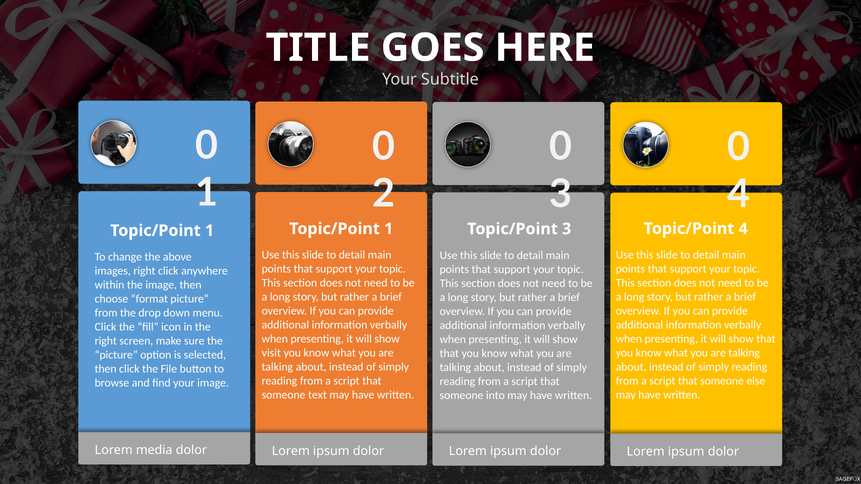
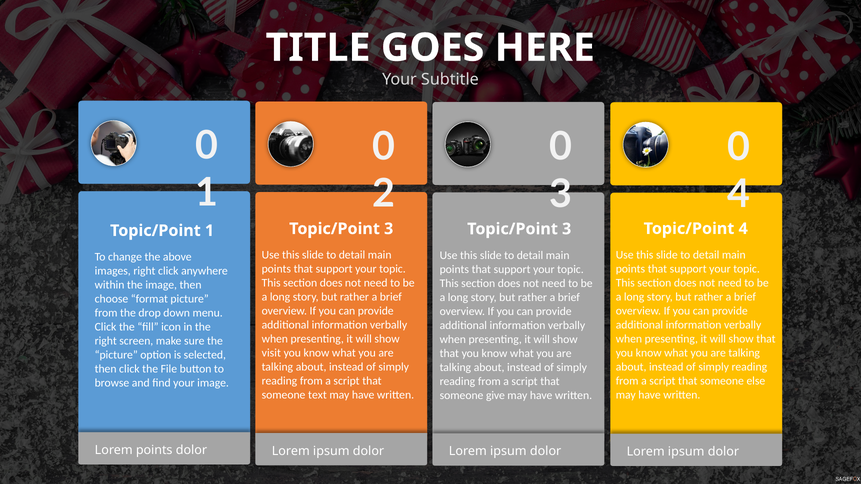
1: 1 -> 3 (389, 229)
into: into -> give (495, 396)
Lorem media: media -> points (154, 450)
